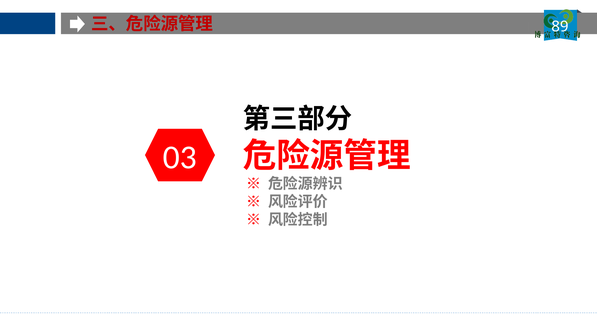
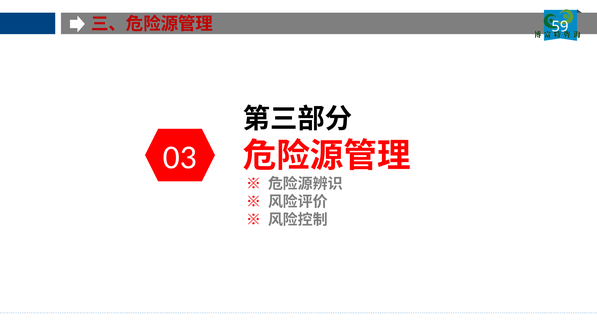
89: 89 -> 59 (560, 27)
